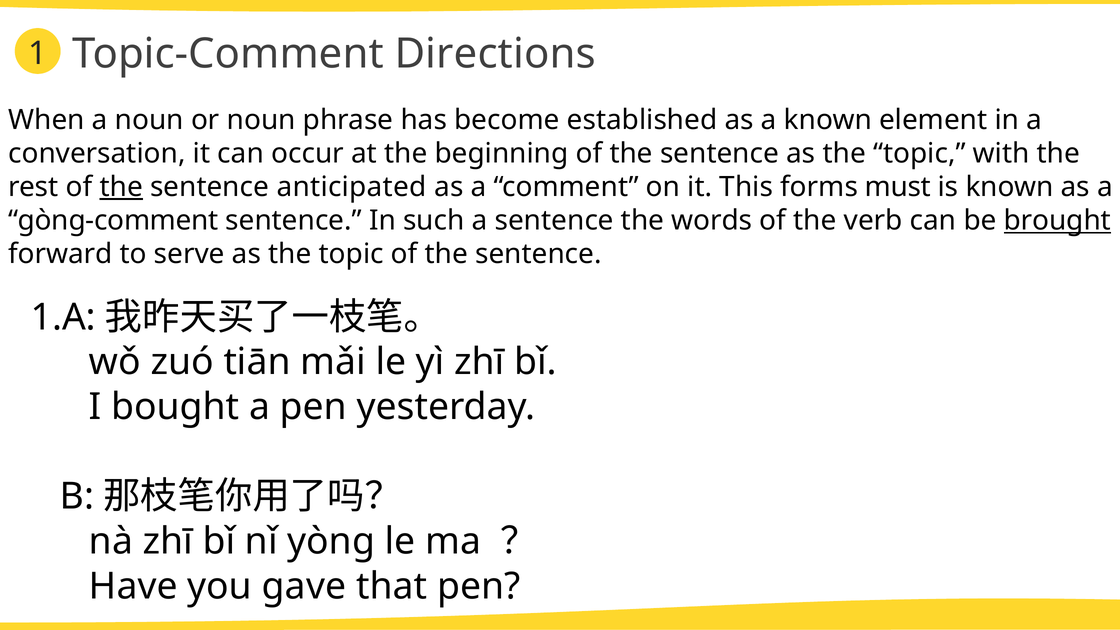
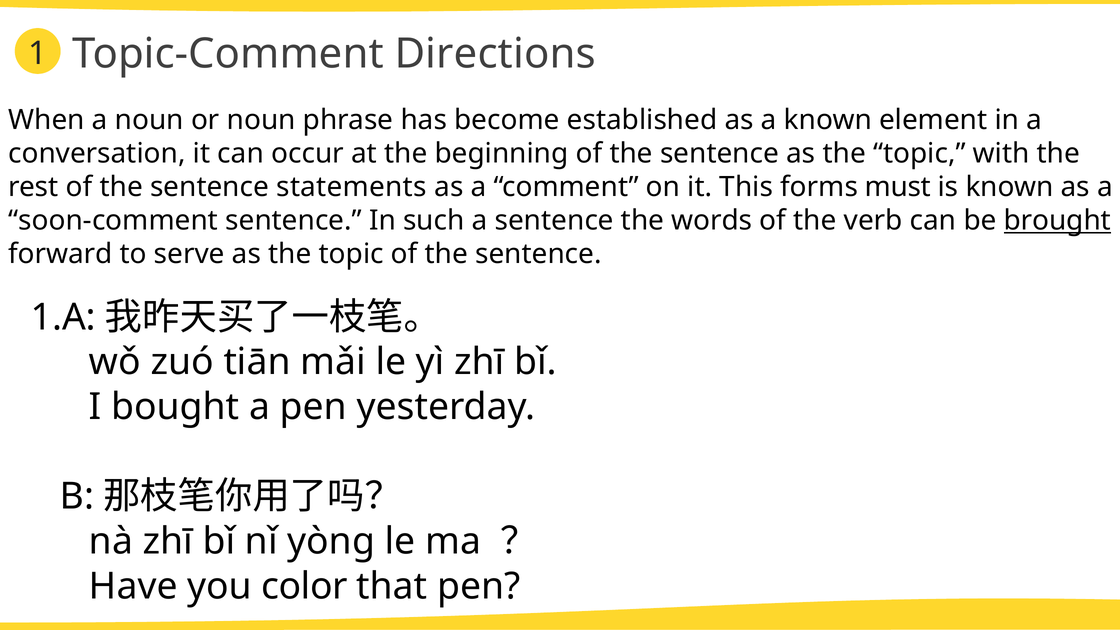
the underline: present -> none (121, 187)
anticipated: anticipated -> statements (352, 187)
gòng-comment: gòng-comment -> soon-comment (113, 221)
gave: gave -> color (304, 586)
